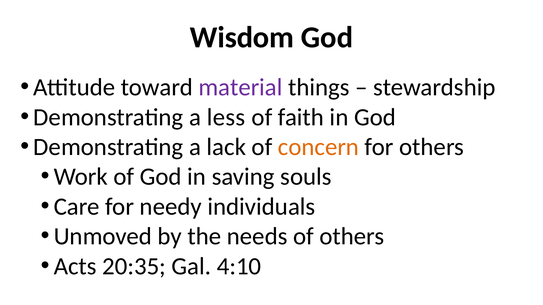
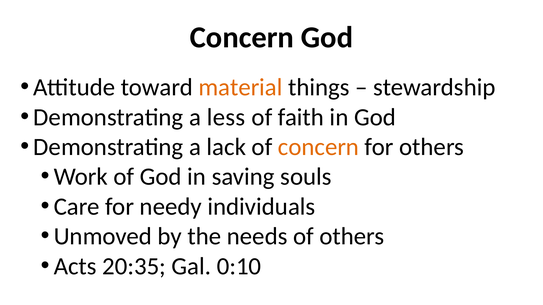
Wisdom: Wisdom -> Concern (242, 37)
material colour: purple -> orange (240, 87)
4:10: 4:10 -> 0:10 (239, 267)
